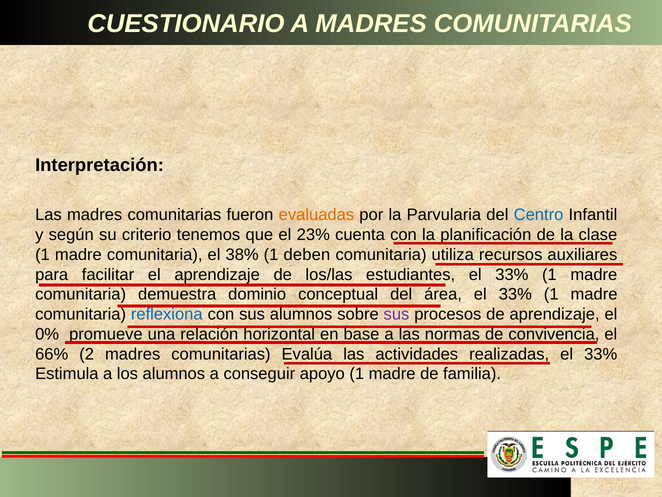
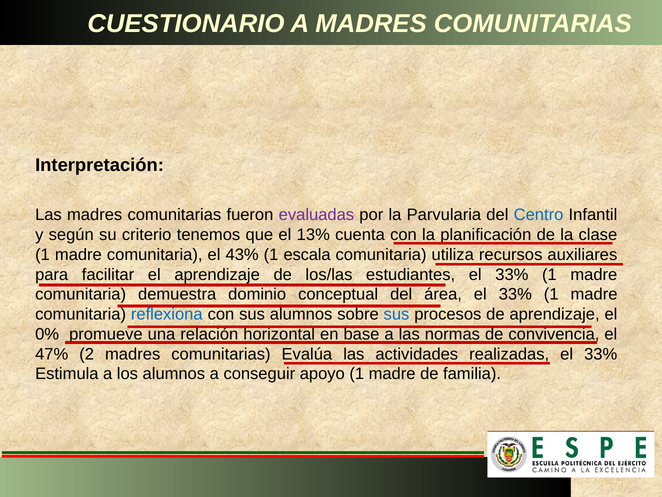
evaluadas colour: orange -> purple (316, 215)
23%: 23% -> 13% (313, 235)
38%: 38% -> 43% (242, 254)
deben: deben -> escala (307, 254)
sus colour: purple -> blue (396, 314)
66%: 66% -> 47% (52, 354)
